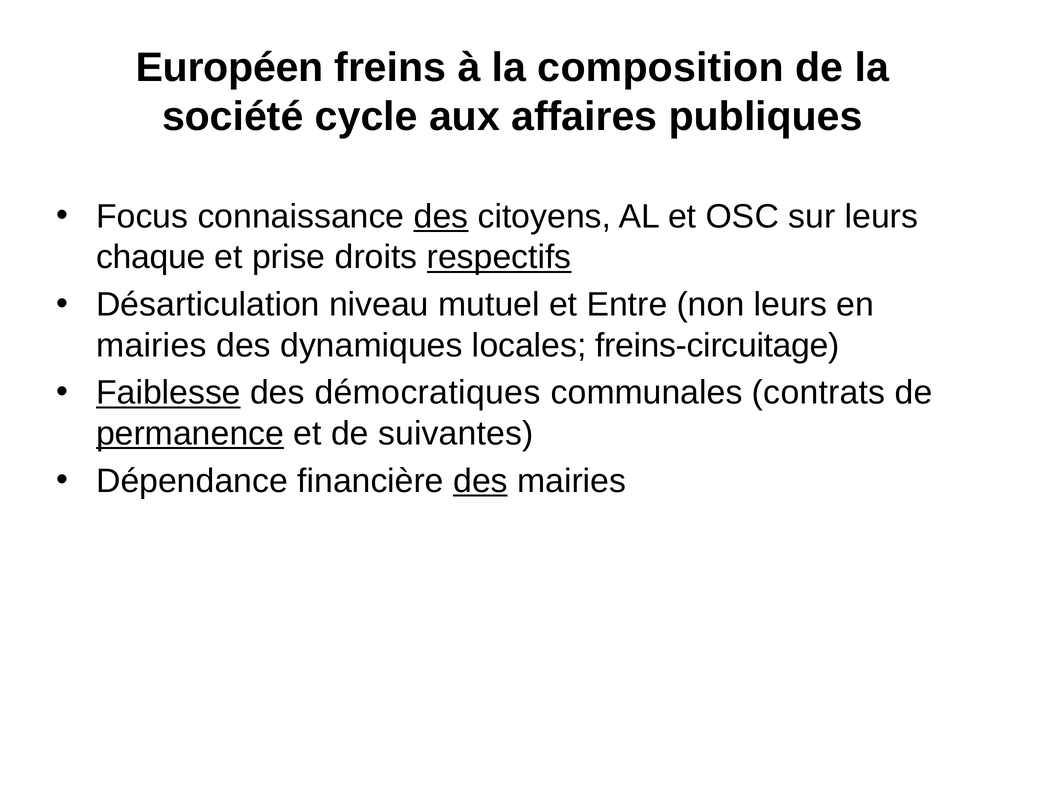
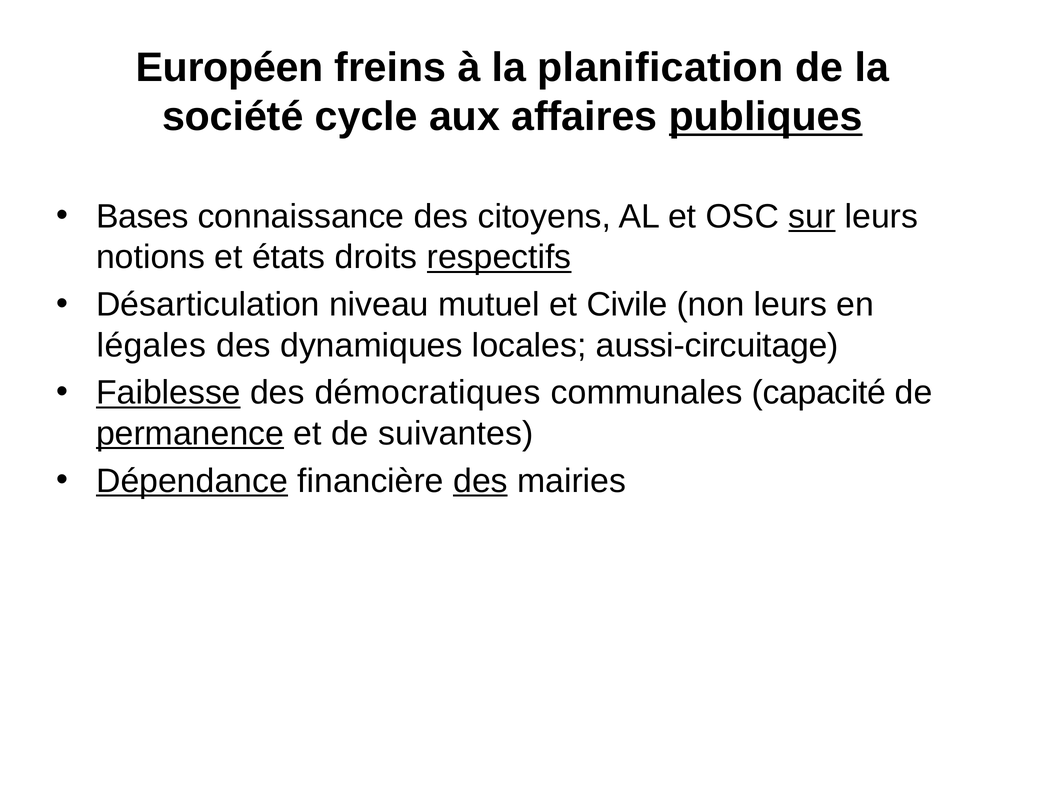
composition: composition -> planification (661, 67)
publiques underline: none -> present (766, 117)
Focus: Focus -> Bases (142, 217)
des underline: present -> none (441, 217)
sur underline: none -> present (812, 217)
chaque: chaque -> notions (151, 257)
prise: prise -> états (289, 257)
Entre: Entre -> Civile (627, 305)
mairies: mairies -> légales (151, 345)
freins-circuitage: freins-circuitage -> aussi-circuitage (717, 345)
contrats: contrats -> capacité (819, 393)
Dépendance underline: none -> present (192, 481)
